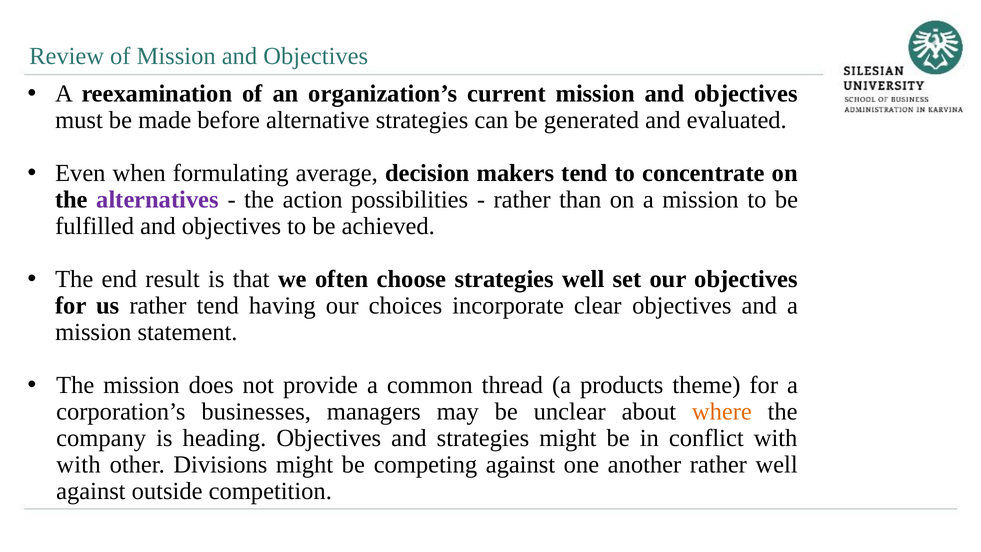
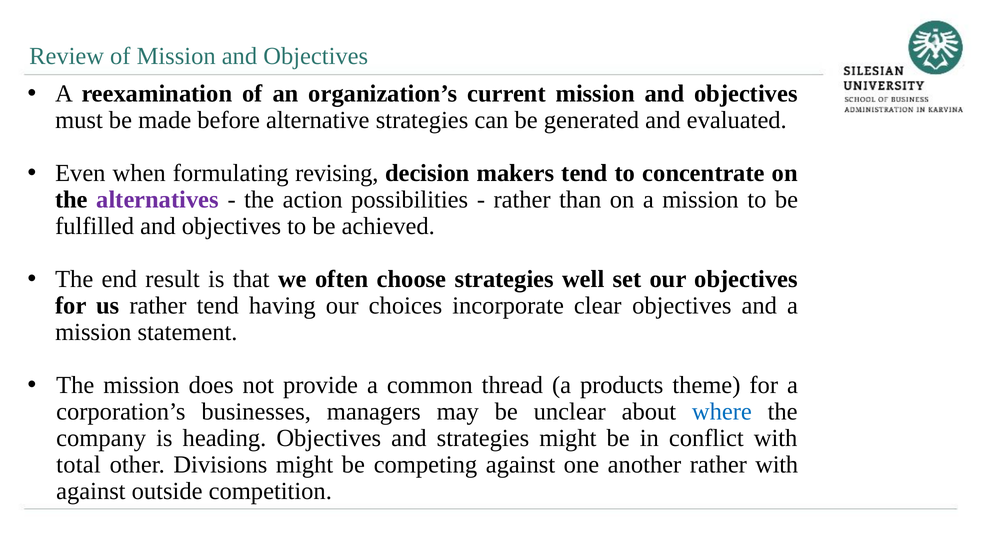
average: average -> revising (337, 173)
where colour: orange -> blue (722, 411)
with: with -> total (78, 464)
rather well: well -> with (777, 464)
